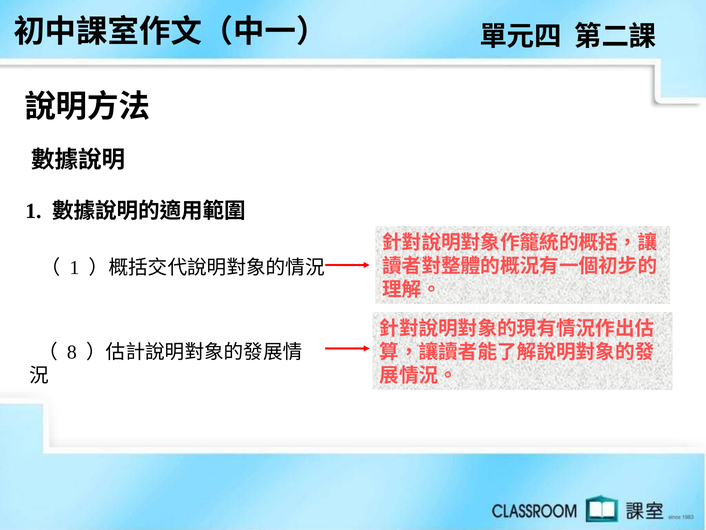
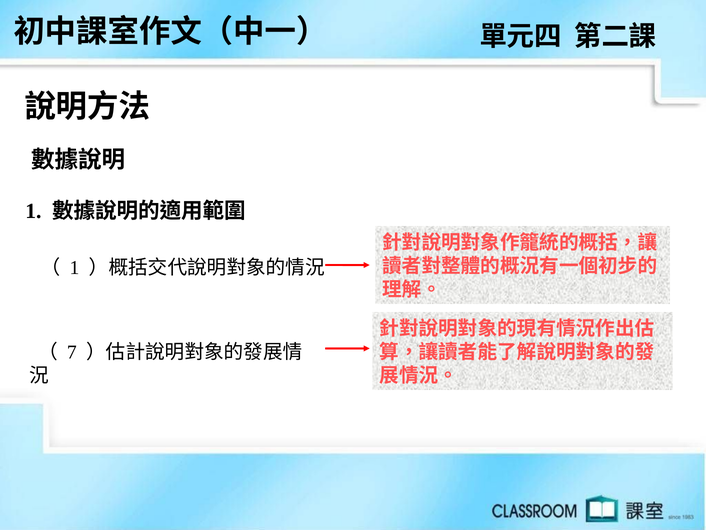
8: 8 -> 7 (72, 352)
